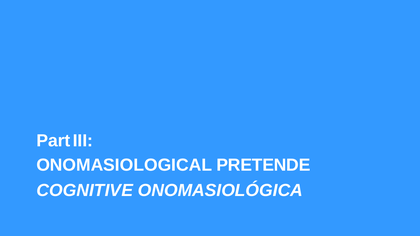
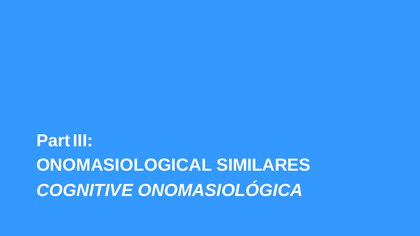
PRETENDE: PRETENDE -> SIMILARES (263, 165)
